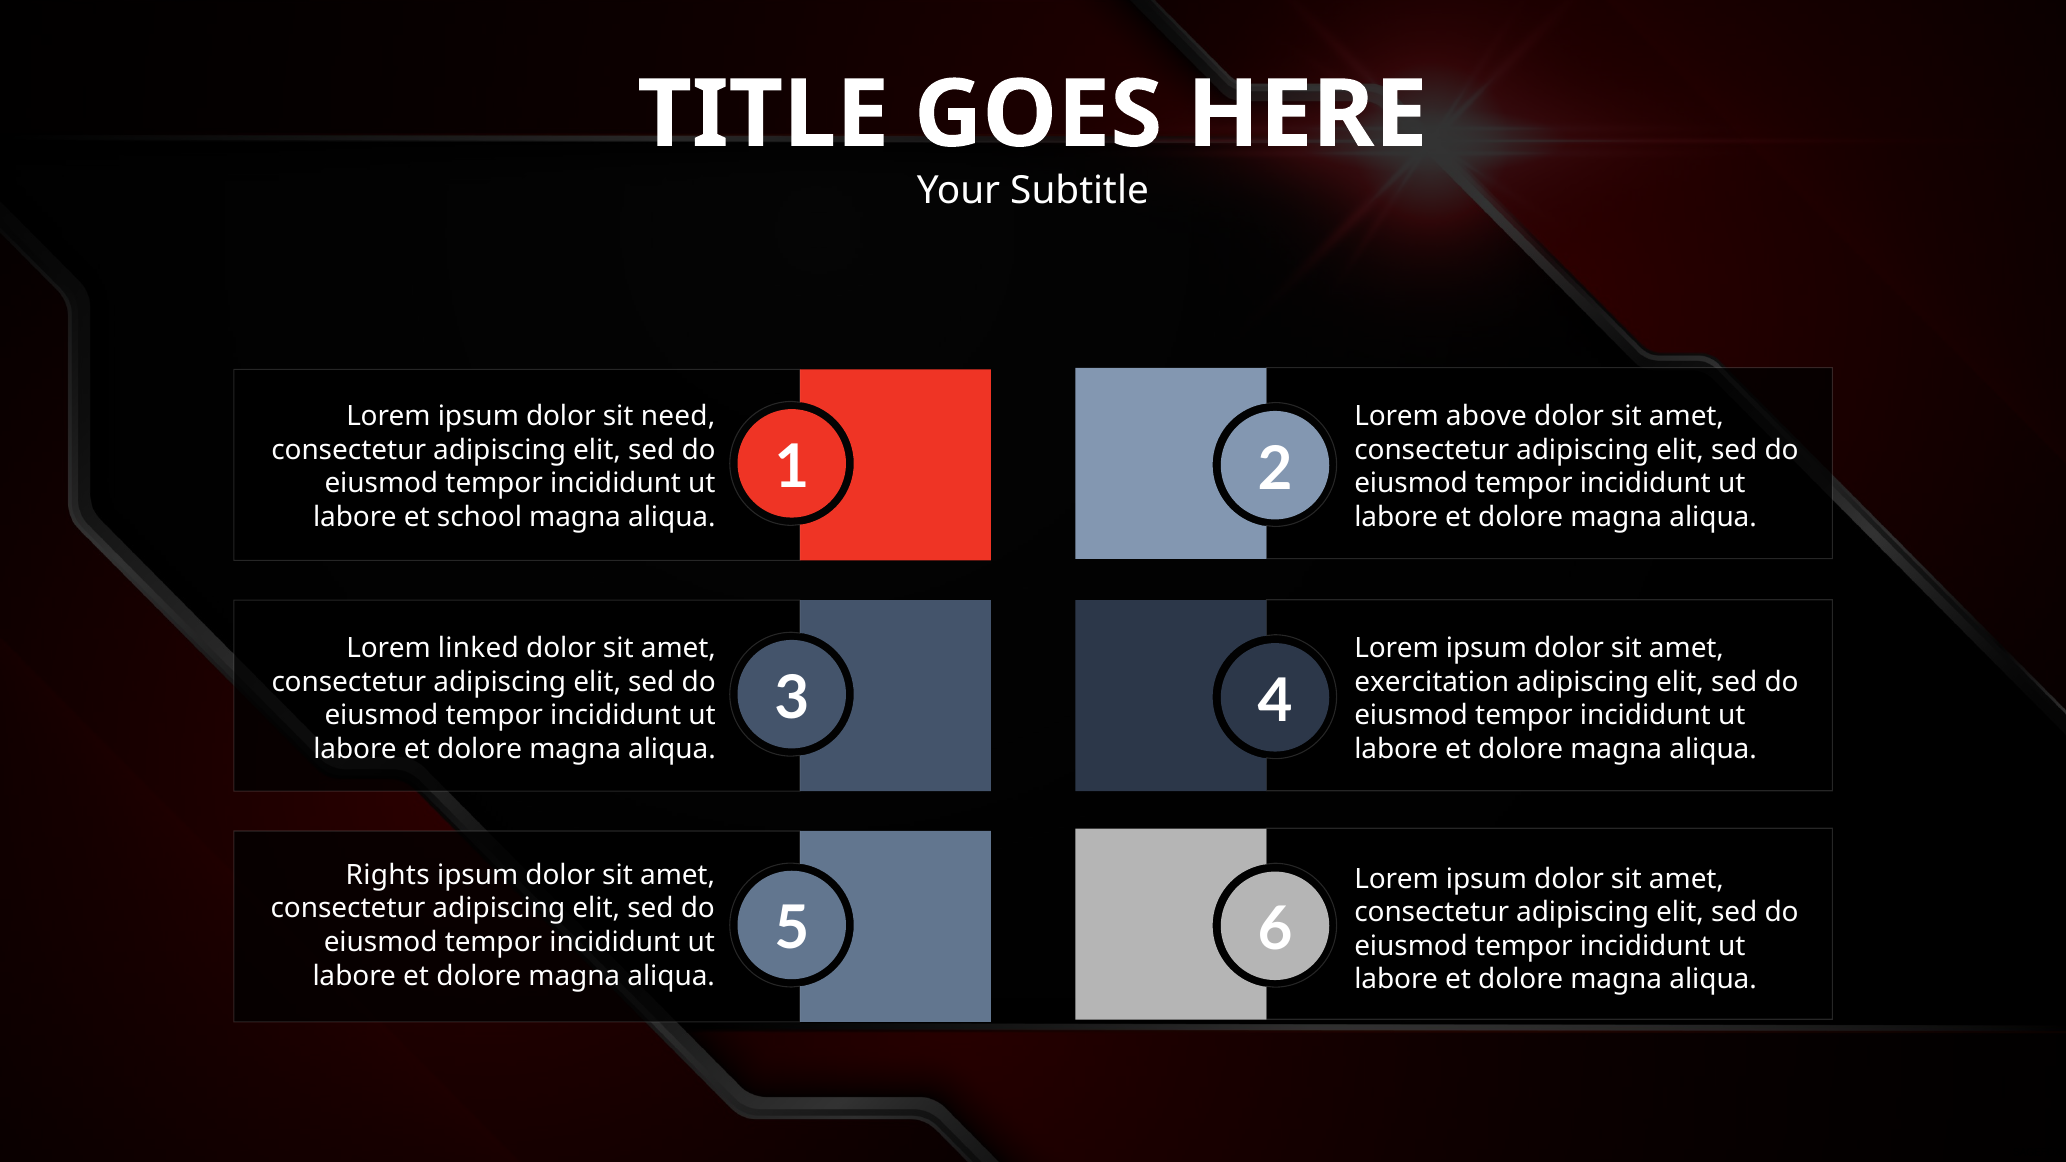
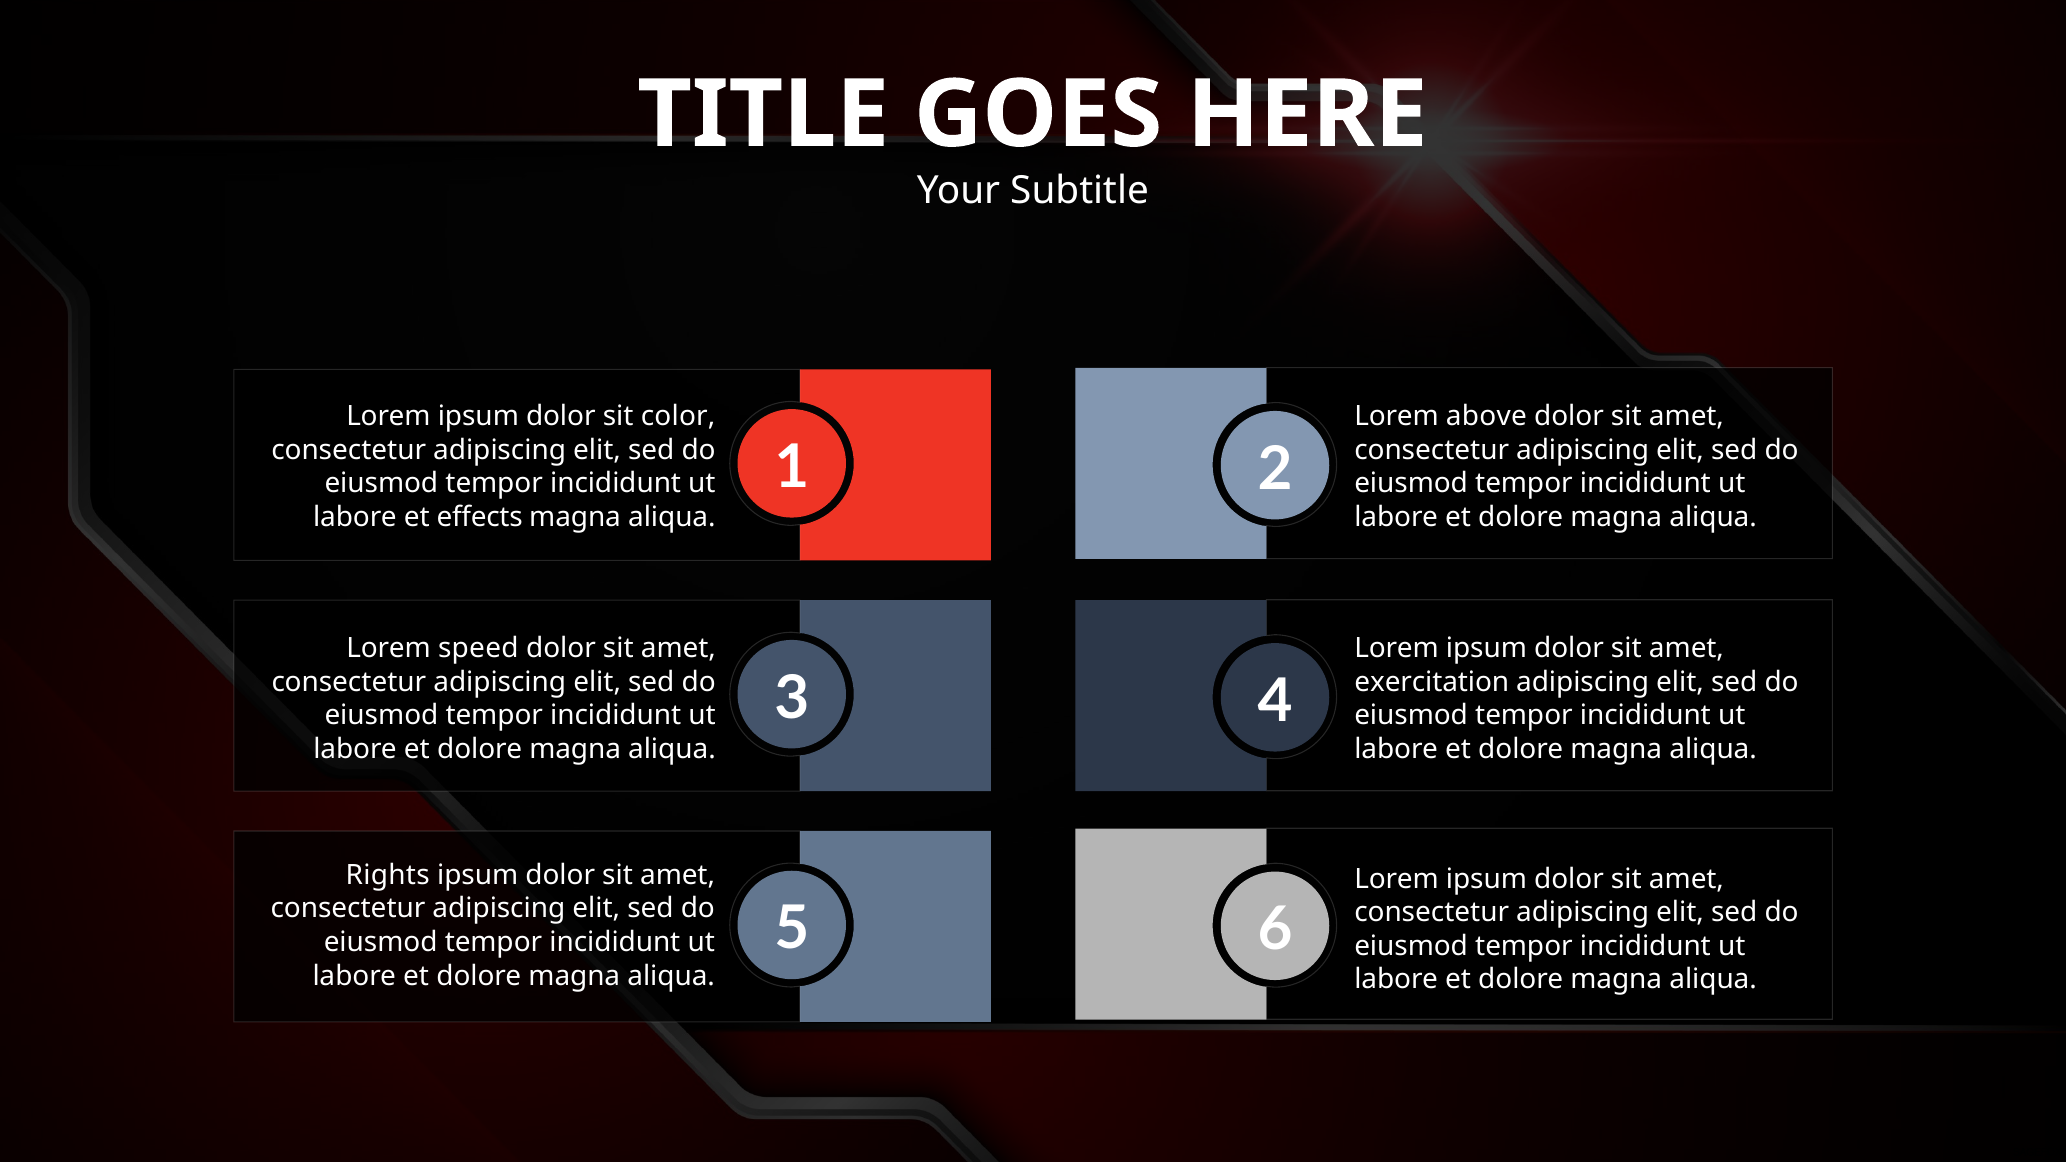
need: need -> color (678, 416)
school: school -> effects (480, 517)
linked: linked -> speed (478, 648)
